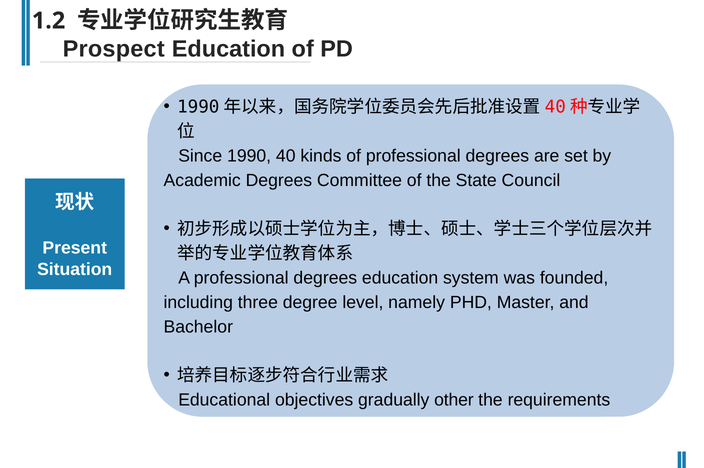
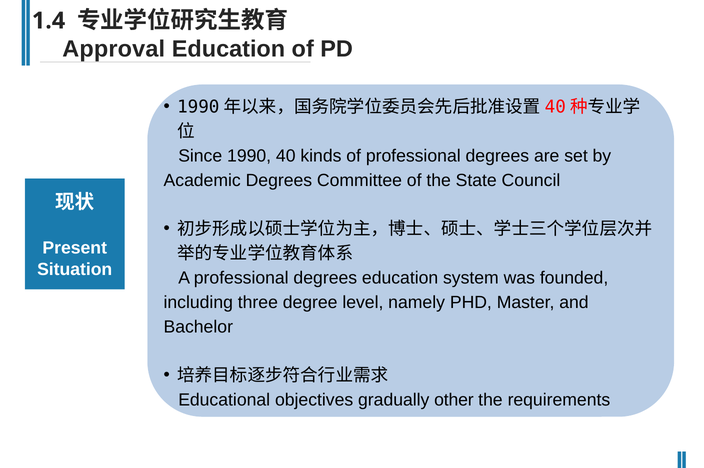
1.2: 1.2 -> 1.4 (49, 21)
Prospect: Prospect -> Approval (114, 49)
